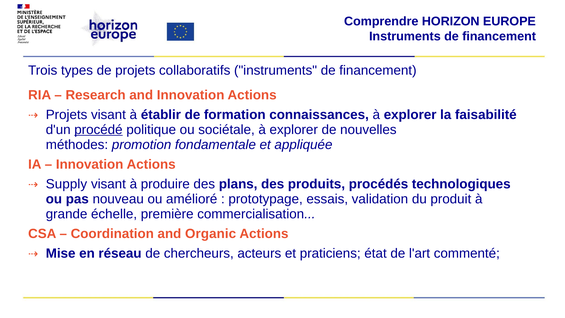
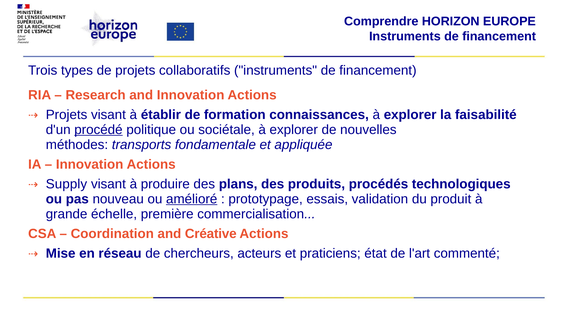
promotion: promotion -> transports (142, 145)
amélioré underline: none -> present (192, 199)
Organic: Organic -> Créative (211, 234)
